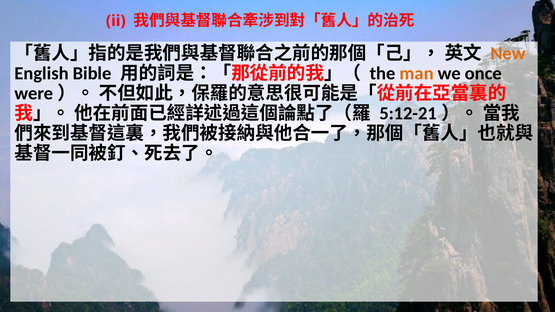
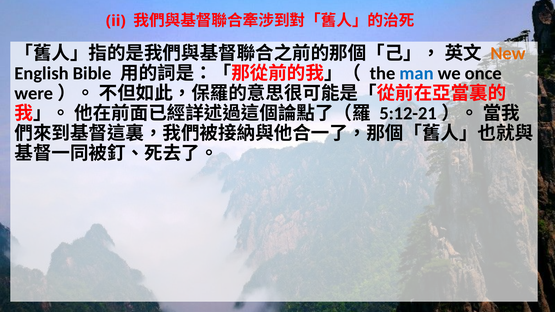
man colour: orange -> blue (417, 74)
